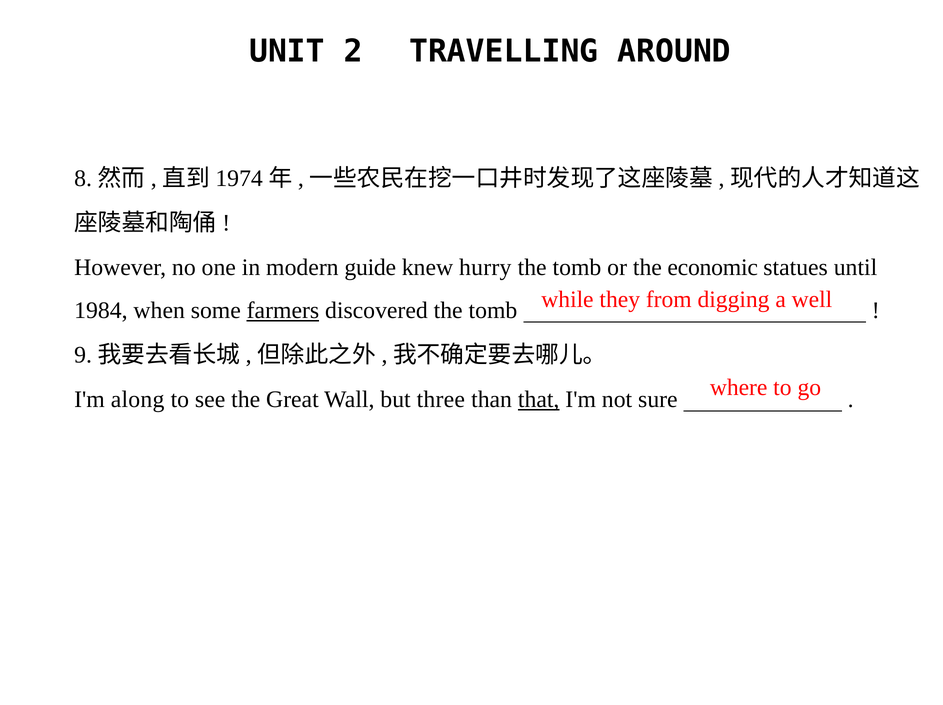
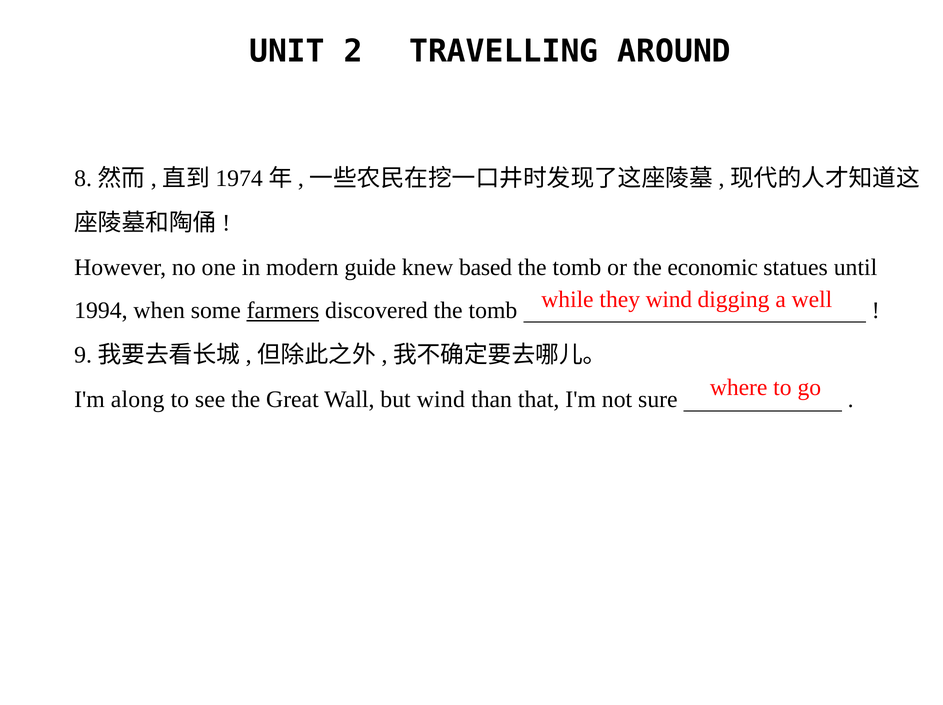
hurry: hurry -> based (486, 268)
they from: from -> wind (669, 299)
1984: 1984 -> 1994 (101, 311)
but three: three -> wind (441, 400)
that underline: present -> none (539, 400)
